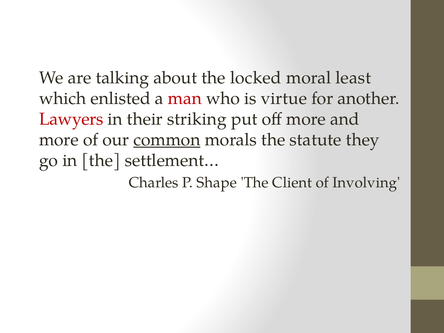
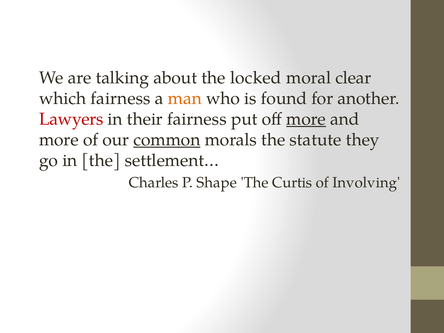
least: least -> clear (353, 78)
which enlisted: enlisted -> fairness (120, 98)
man colour: red -> orange (185, 98)
virtue: virtue -> found (284, 98)
their striking: striking -> fairness (197, 119)
more underline: none -> present (306, 119)
Client: Client -> Curtis (292, 183)
